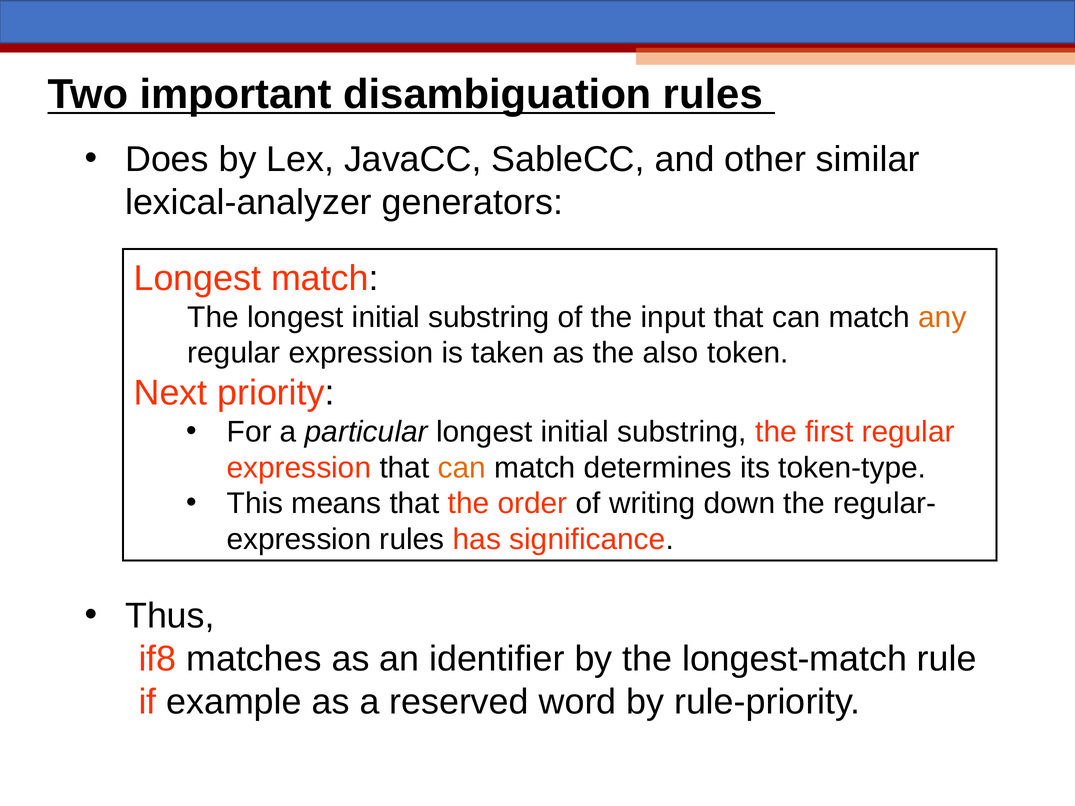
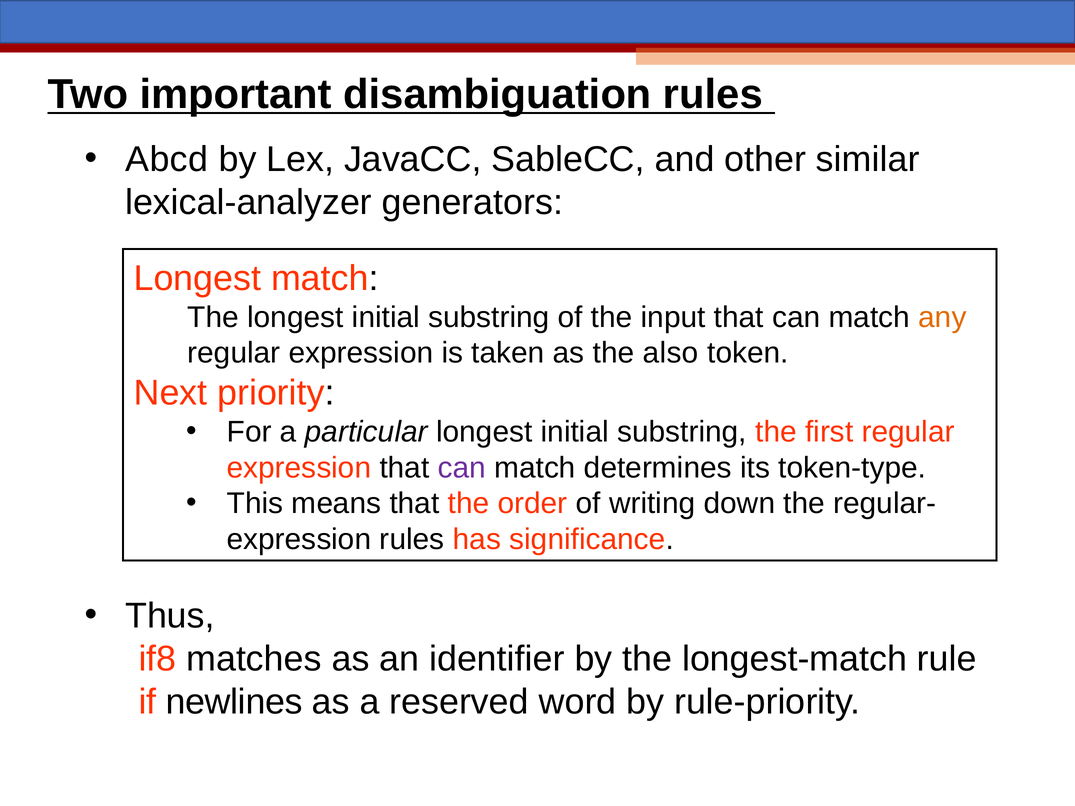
Does: Does -> Abcd (167, 160)
can colour: orange -> purple (462, 468)
example: example -> newlines (234, 702)
